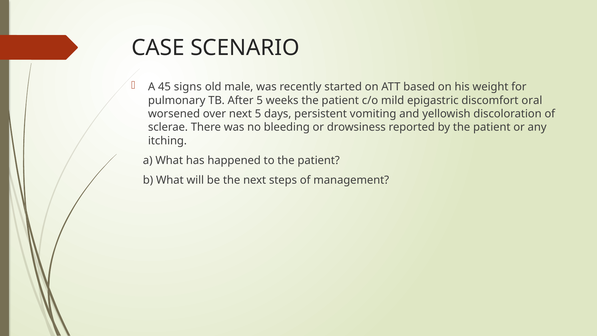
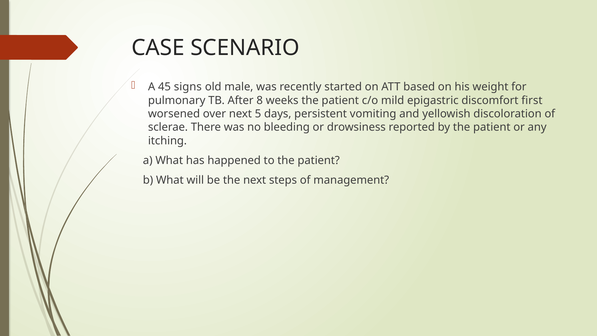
After 5: 5 -> 8 (260, 100)
oral: oral -> first (532, 100)
